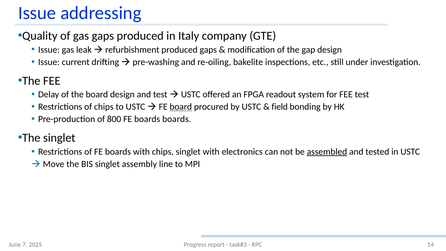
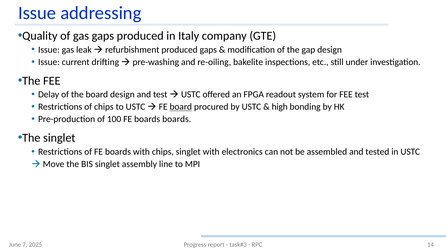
field: field -> high (280, 107)
800: 800 -> 100 (114, 119)
assembled underline: present -> none (327, 152)
